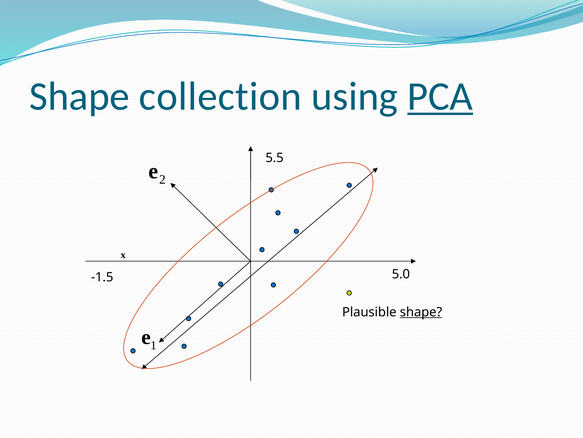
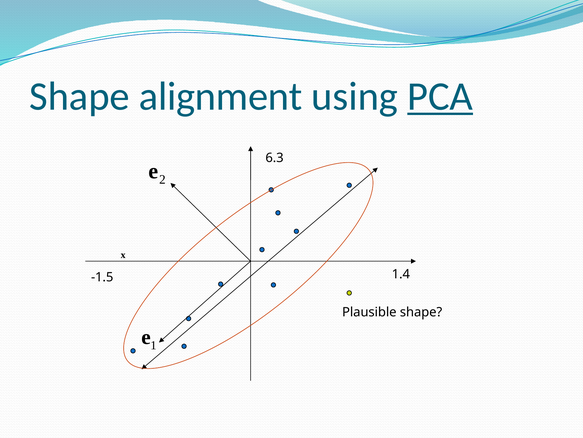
collection: collection -> alignment (221, 96)
5.5: 5.5 -> 6.3 (275, 157)
5.0: 5.0 -> 1.4 (401, 274)
shape underline: present -> none (421, 312)
